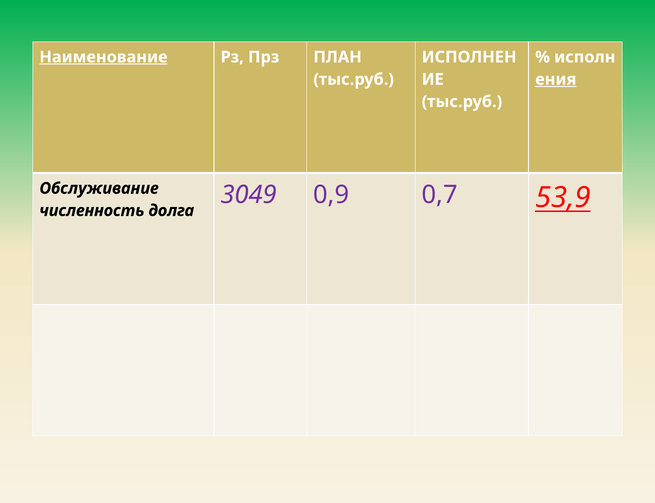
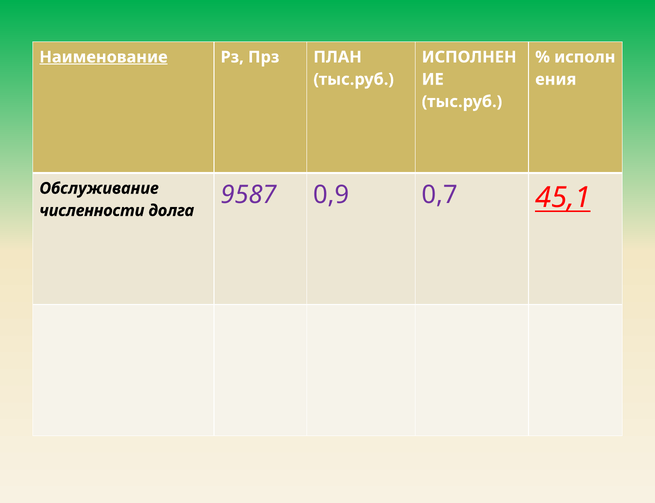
ения underline: present -> none (556, 79)
3049: 3049 -> 9587 (249, 195)
53,9: 53,9 -> 45,1 (563, 198)
численность: численность -> численности (92, 211)
